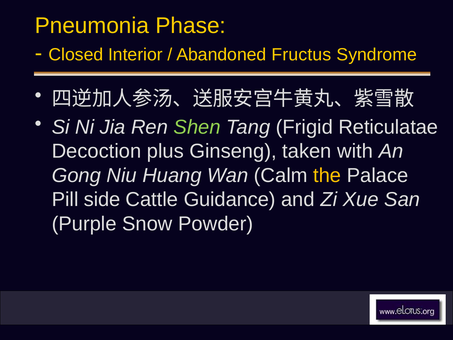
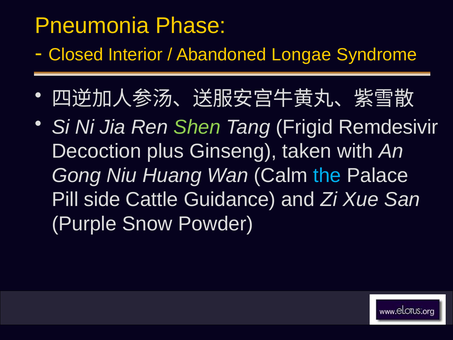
Fructus: Fructus -> Longae (301, 55)
Reticulatae: Reticulatae -> Remdesivir (388, 127)
the colour: yellow -> light blue (327, 175)
